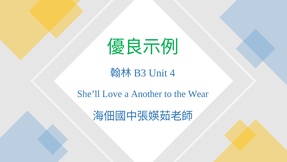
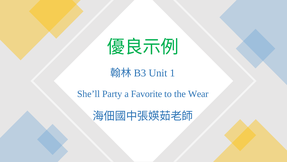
4: 4 -> 1 (172, 73)
Love: Love -> Party (112, 94)
Another: Another -> Favorite (147, 94)
